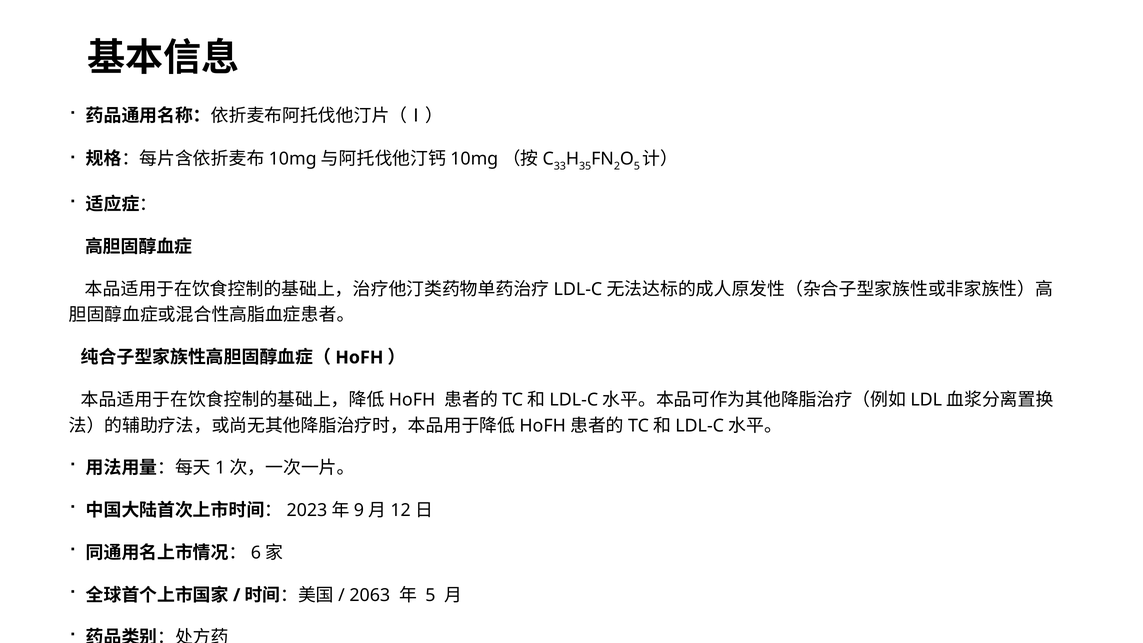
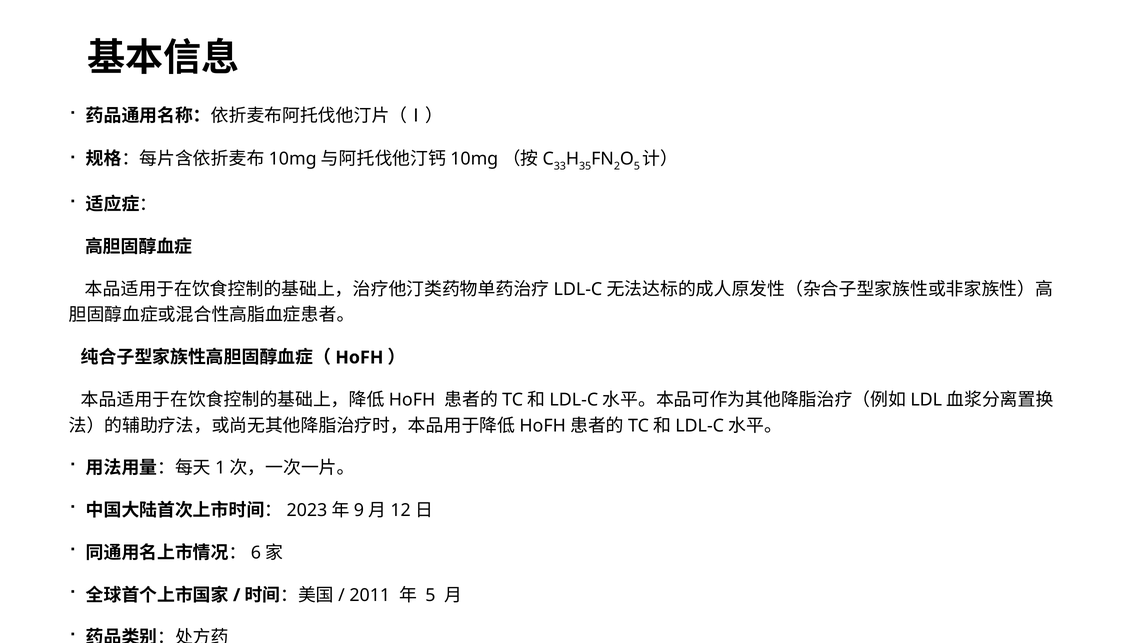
2063: 2063 -> 2011 (370, 595)
